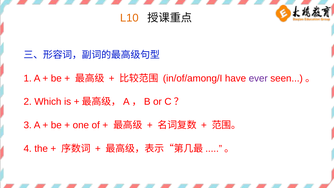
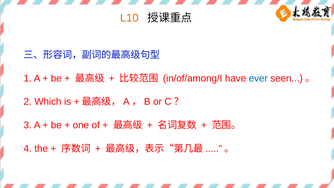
ever colour: purple -> blue (258, 78)
